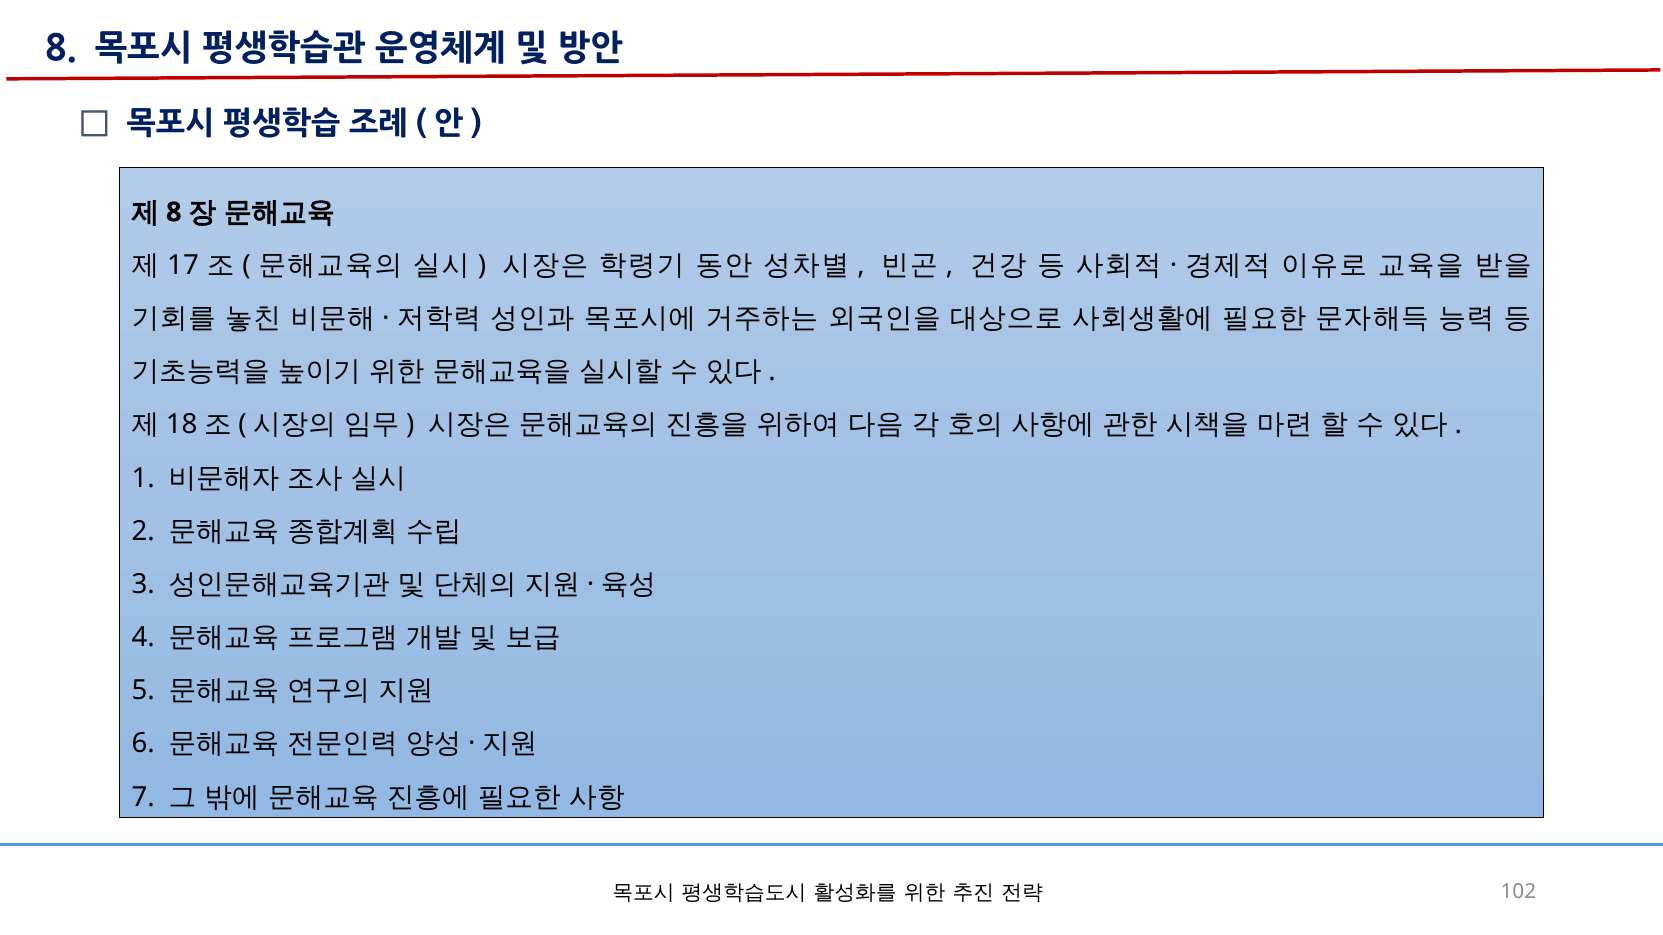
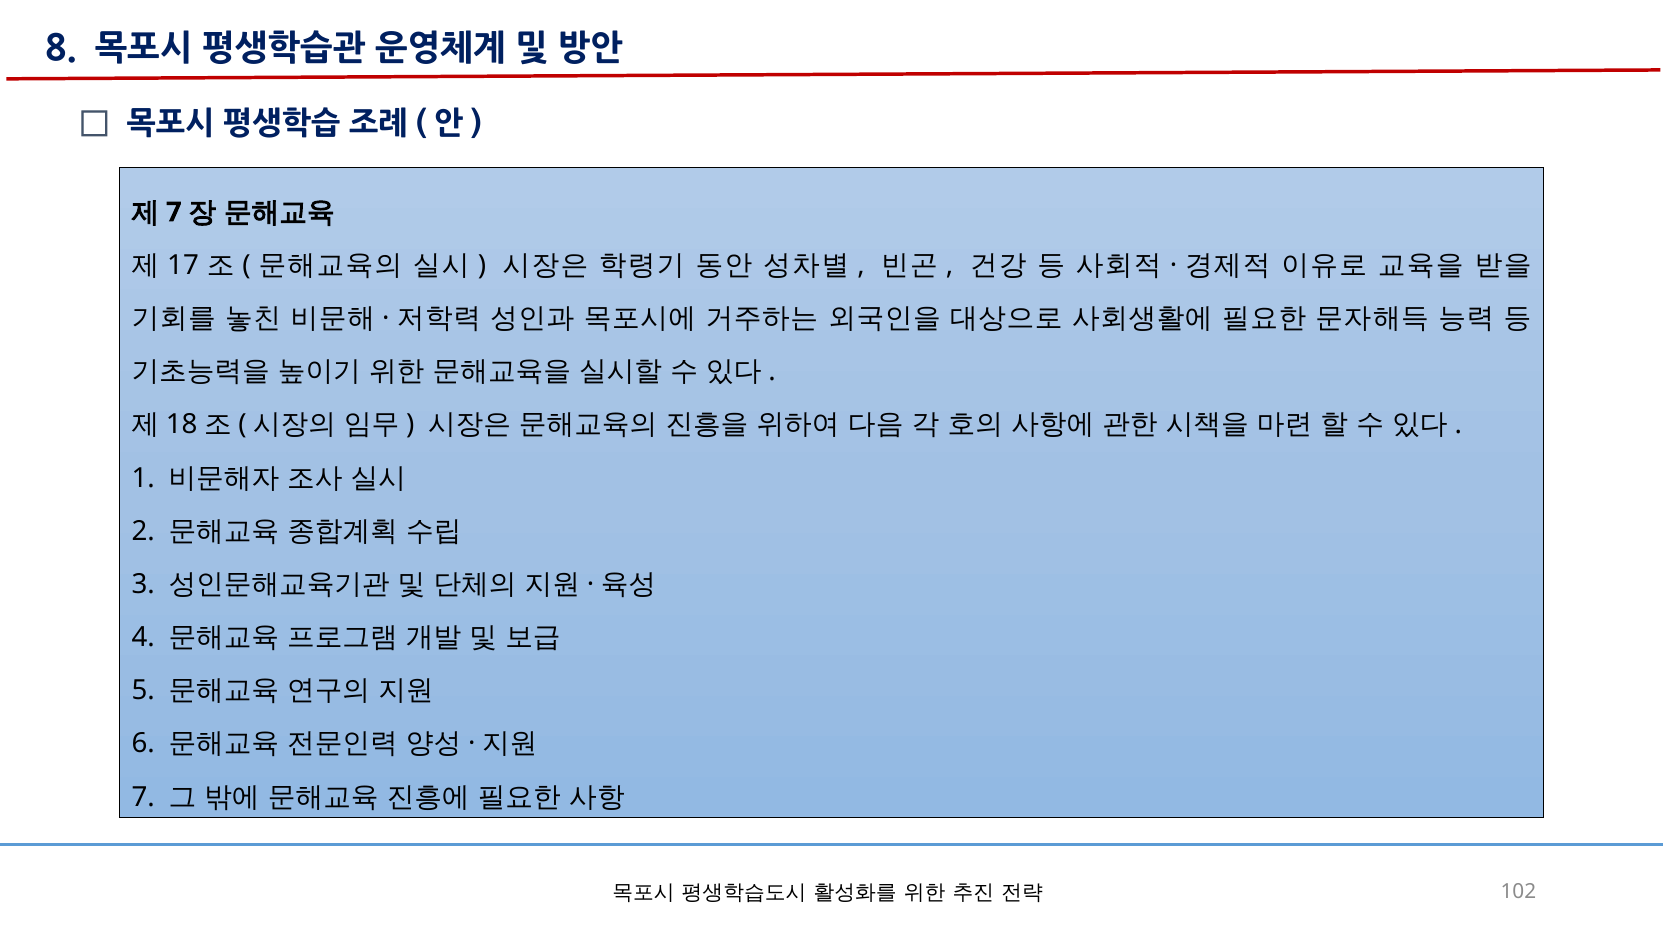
8: 8 -> 7 (174, 212)
